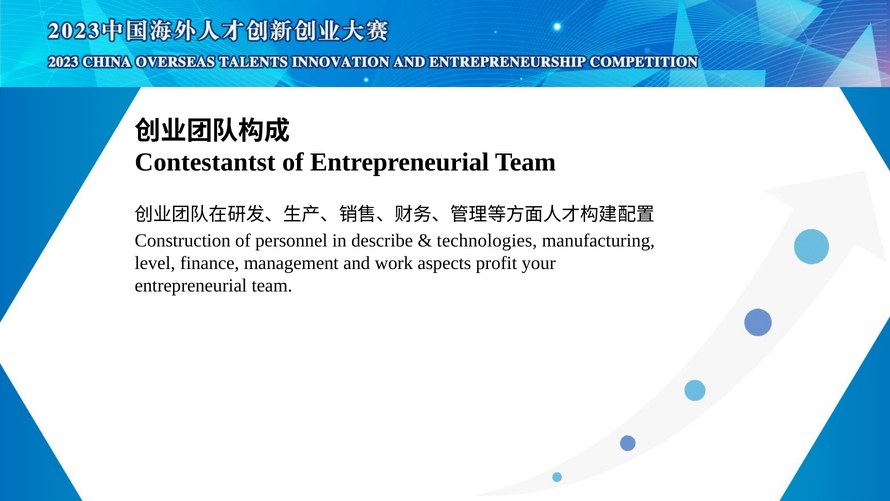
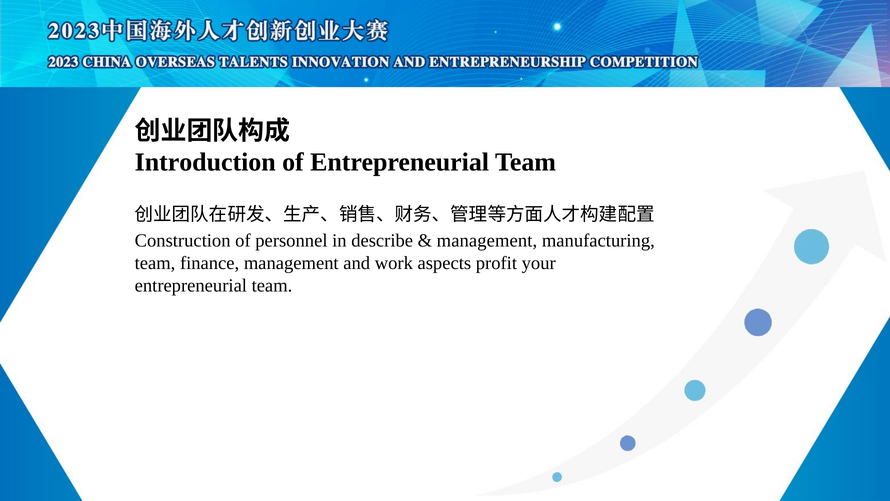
Contestantst: Contestantst -> Introduction (205, 162)
technologies: technologies -> management (487, 241)
level: level -> team (155, 263)
